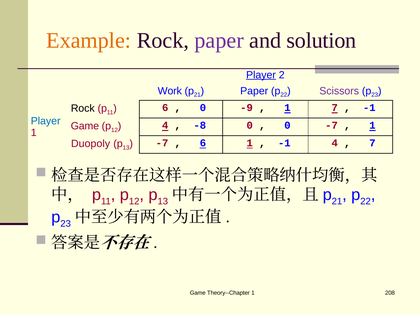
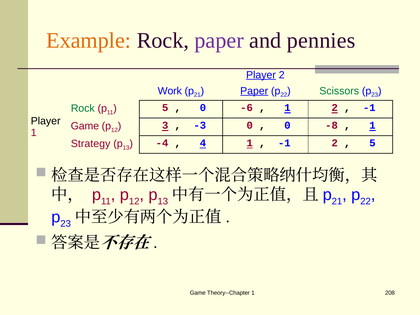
solution: solution -> pennies (321, 41)
Paper underline: none -> present (254, 91)
Scissors colour: purple -> green (339, 91)
Rock colour: black -> green (83, 108)
6: 6 -> 5 (165, 108)
-9: -9 -> -6 (247, 108)
1 7: 7 -> 2 (335, 108)
Player colour: blue -> black (46, 121)
4: 4 -> 3 (165, 125)
-8: -8 -> -3 (200, 125)
0 -7: -7 -> -8 (332, 125)
Duopoly: Duopoly -> Strategy (91, 144)
-7: -7 -> -4 (162, 143)
6: 6 -> 4 (203, 143)
-1 4: 4 -> 2 (335, 143)
7: 7 -> 5 (372, 143)
